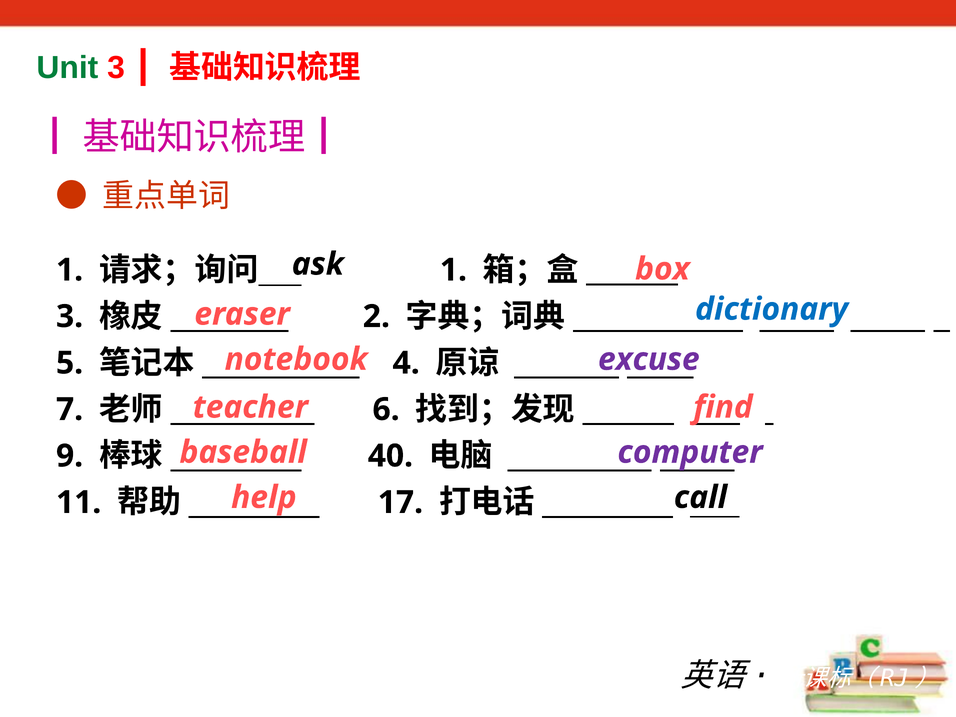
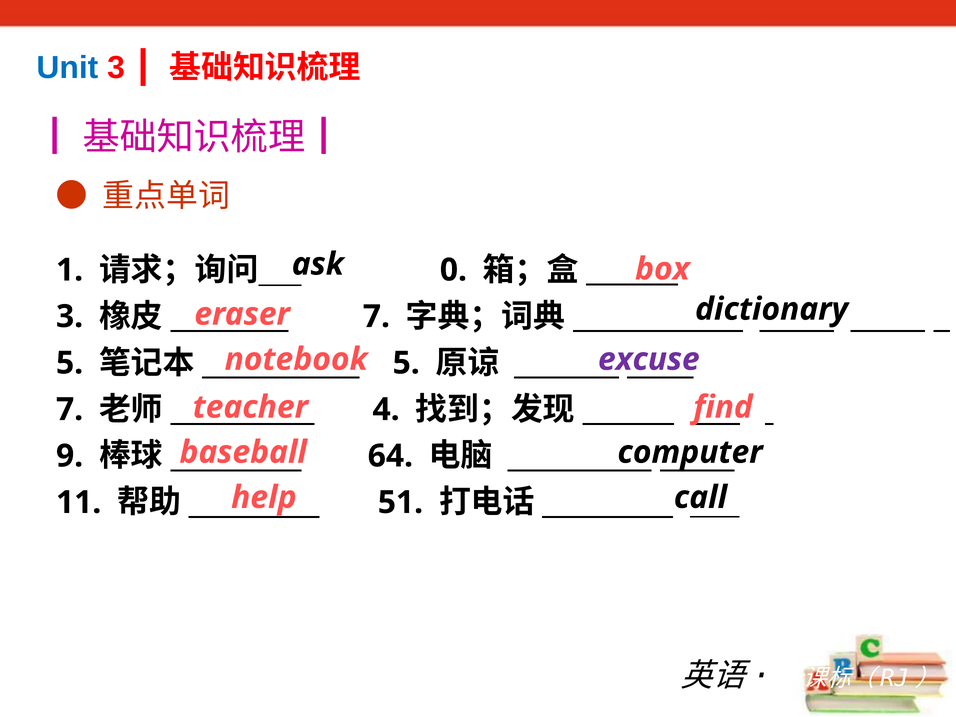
Unit colour: green -> blue (67, 68)
1: 1 -> 0 (453, 270)
dictionary colour: blue -> black (772, 309)
2: 2 -> 7 (376, 317)
4: 4 -> 5 (406, 363)
6: 6 -> 4 (386, 409)
computer colour: purple -> black (690, 452)
40: 40 -> 64 (390, 456)
17: 17 -> 51 (400, 502)
